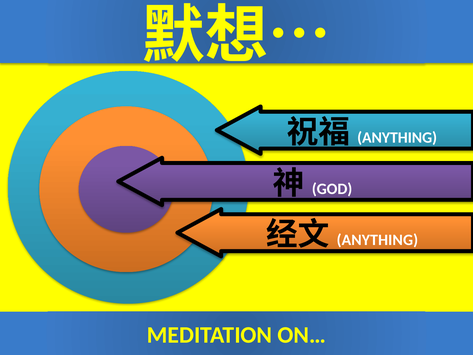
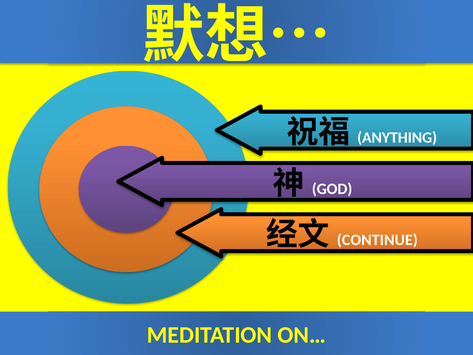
ANYTHING: ANYTHING -> CONTINUE (377, 240)
